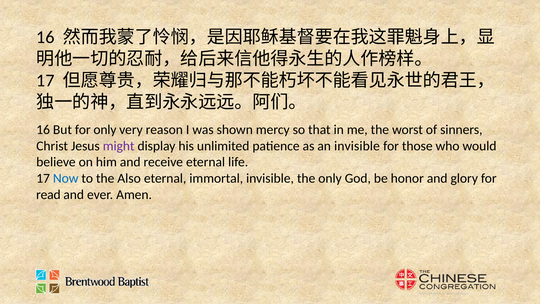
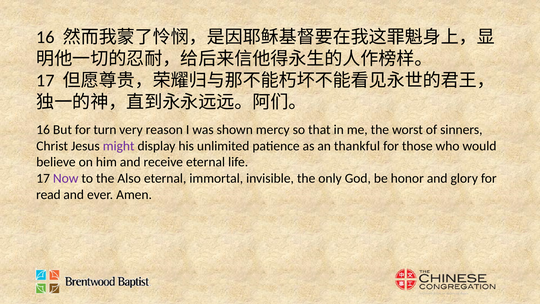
for only: only -> turn (105, 130)
an invisible: invisible -> thankful (357, 146)
Now colour: blue -> purple (66, 178)
